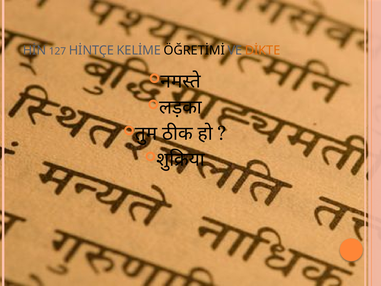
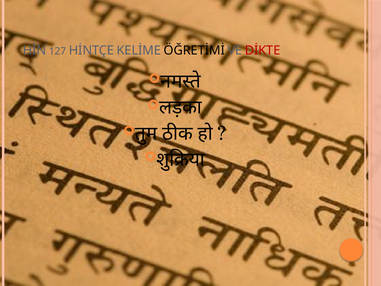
DİKTE colour: orange -> red (263, 50)
